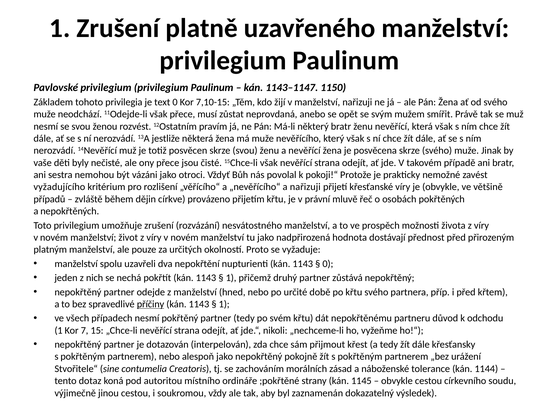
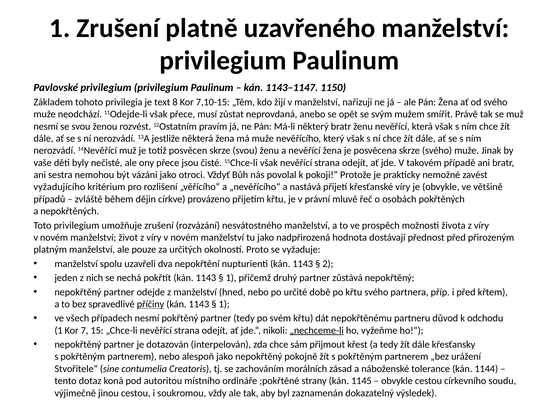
text 0: 0 -> 8 (175, 102)
a nařizuji: nařizuji -> nastává (305, 187)
0: 0 -> 2 (328, 264)
„nechceme-li underline: none -> present (317, 331)
